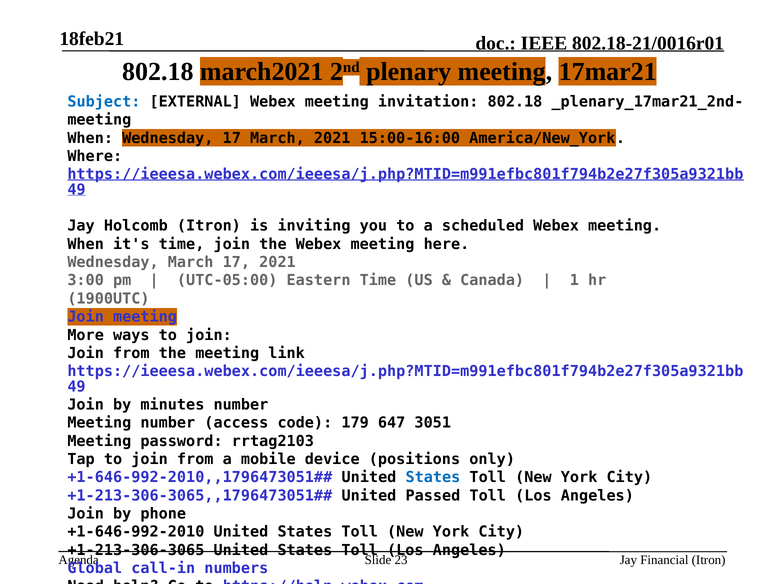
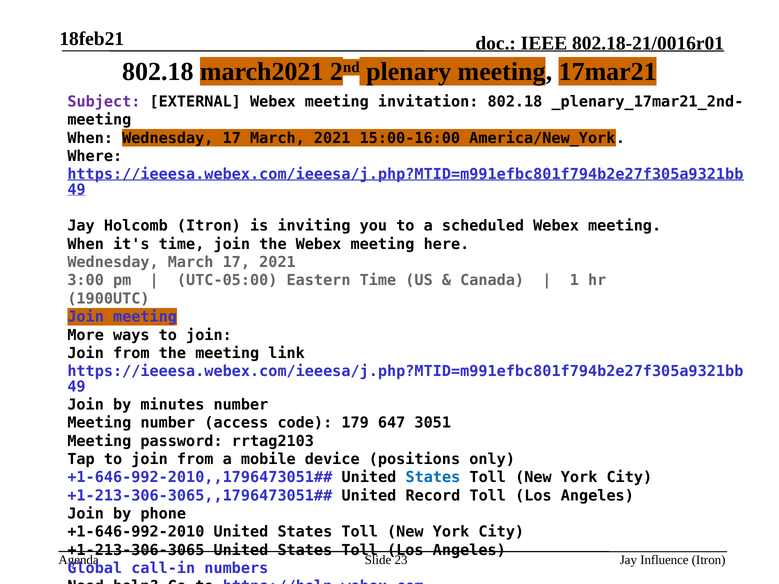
Subject colour: blue -> purple (104, 102)
Passed: Passed -> Record (433, 496)
Financial: Financial -> Influence (664, 560)
